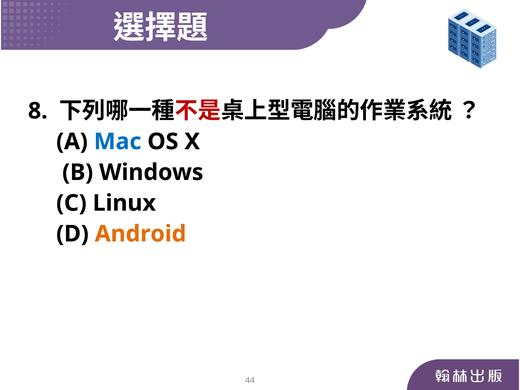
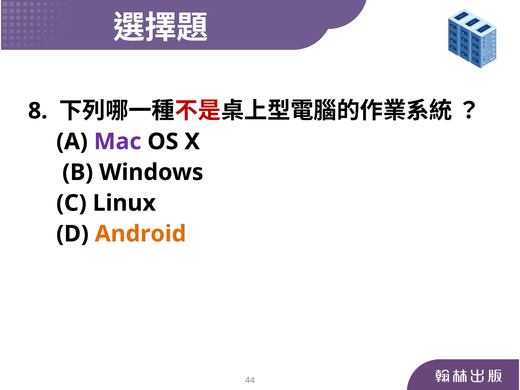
Mac colour: blue -> purple (118, 142)
